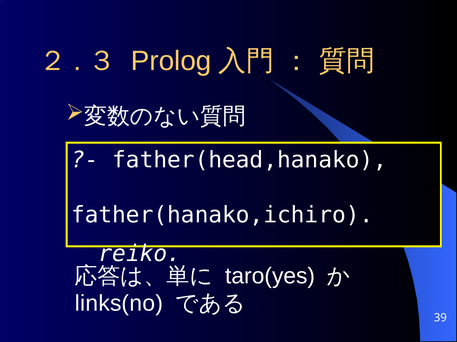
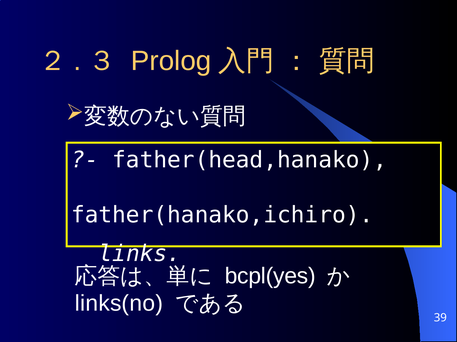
reiko: reiko -> links (140, 254)
taro(yes: taro(yes -> bcpl(yes (270, 276)
